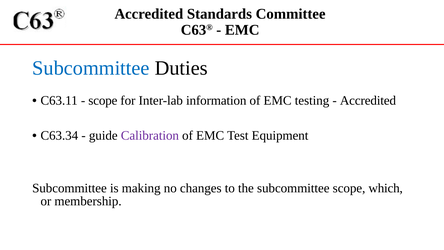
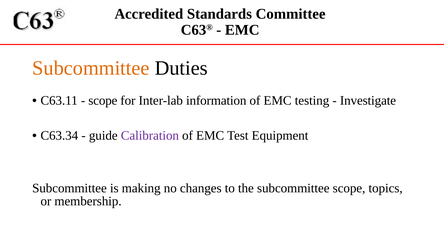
Subcommittee colour: blue -> orange (91, 68)
Accredited: Accredited -> Investigate (368, 100)
which: which -> topics (386, 188)
